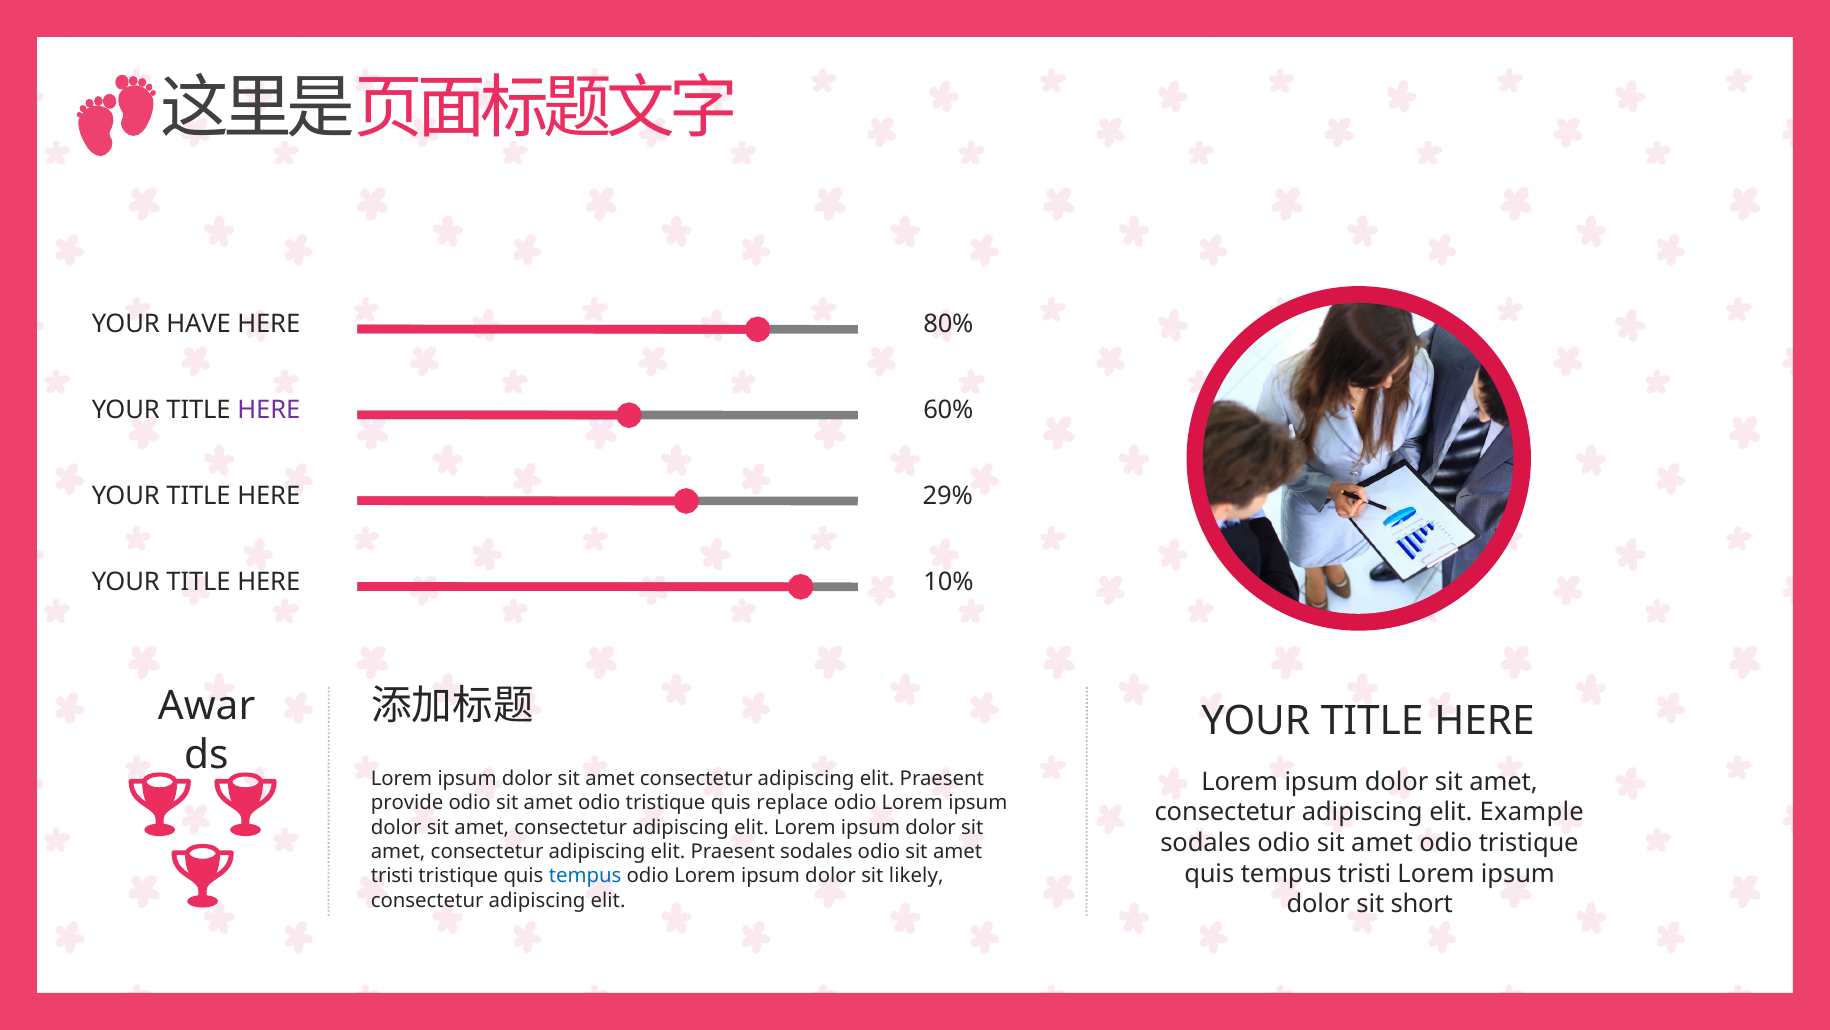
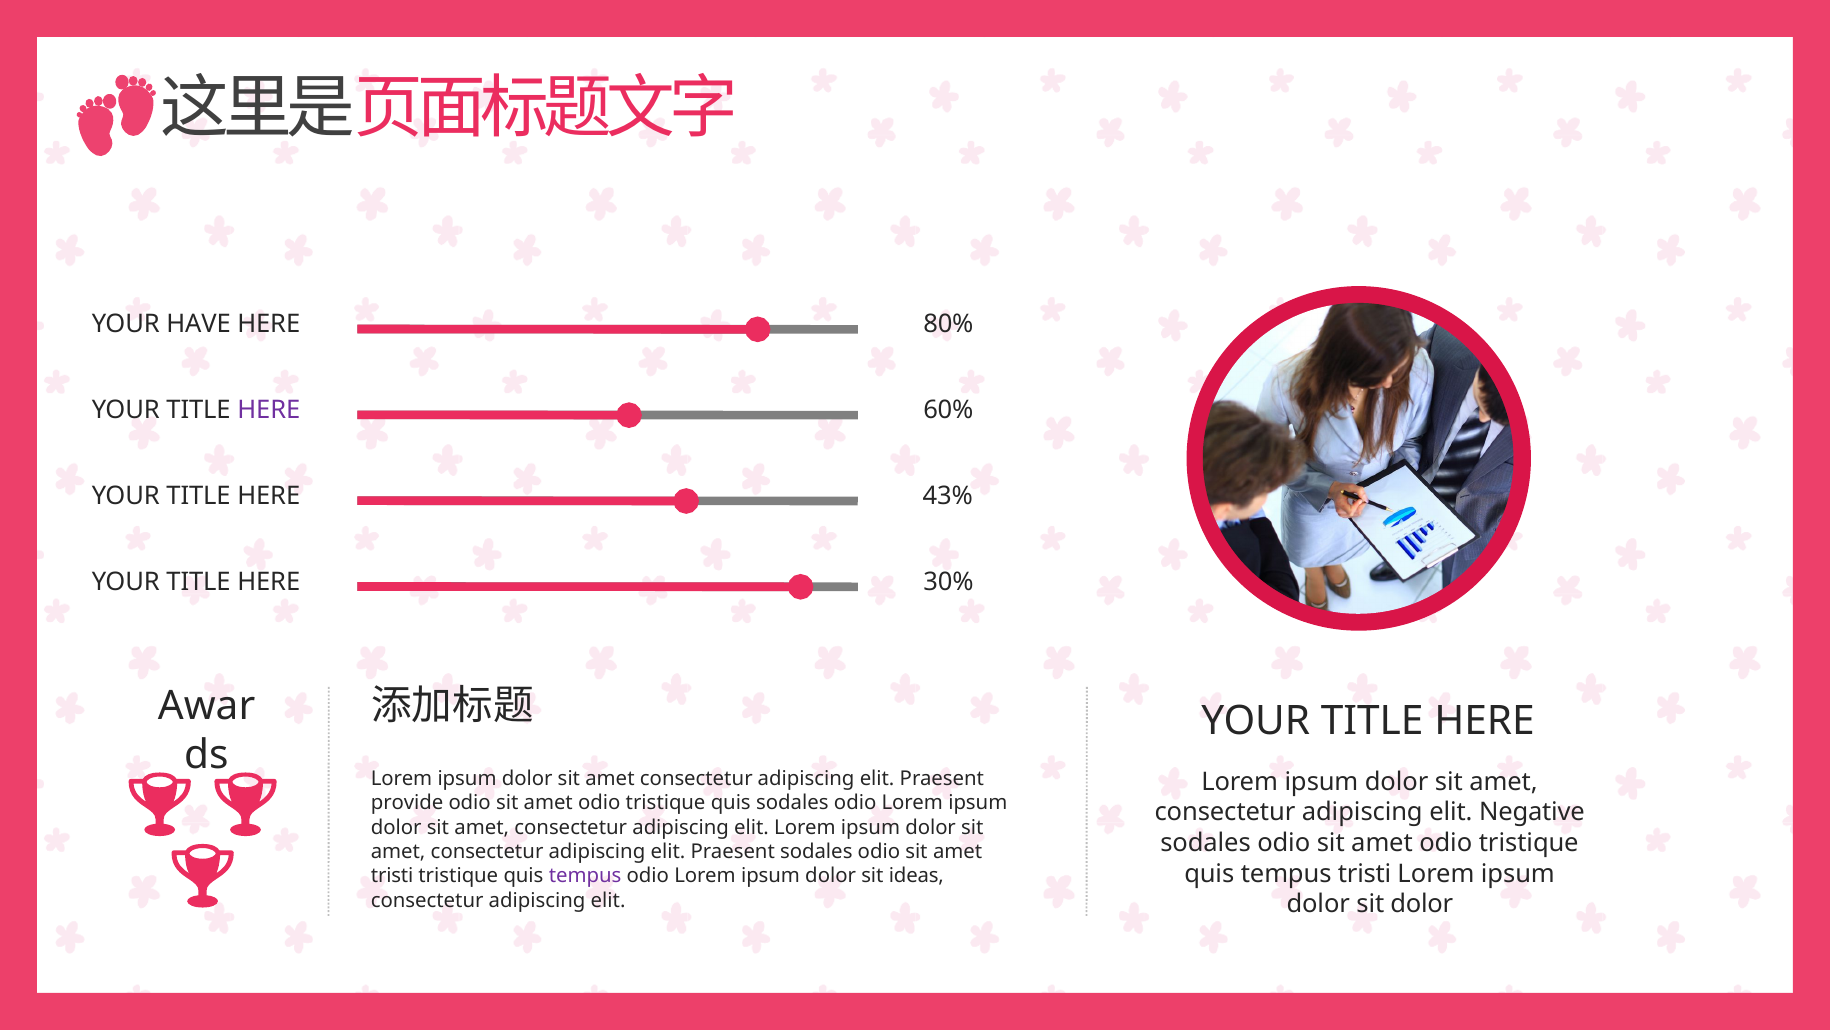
29%: 29% -> 43% (948, 496)
10%: 10% -> 30% (948, 581)
quis replace: replace -> sodales (792, 802)
Example: Example -> Negative (1532, 812)
tempus colour: blue -> purple (585, 876)
likely: likely -> ideas (916, 876)
sit short: short -> dolor (1422, 904)
